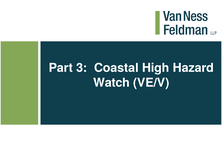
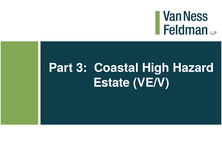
Watch: Watch -> Estate (112, 83)
